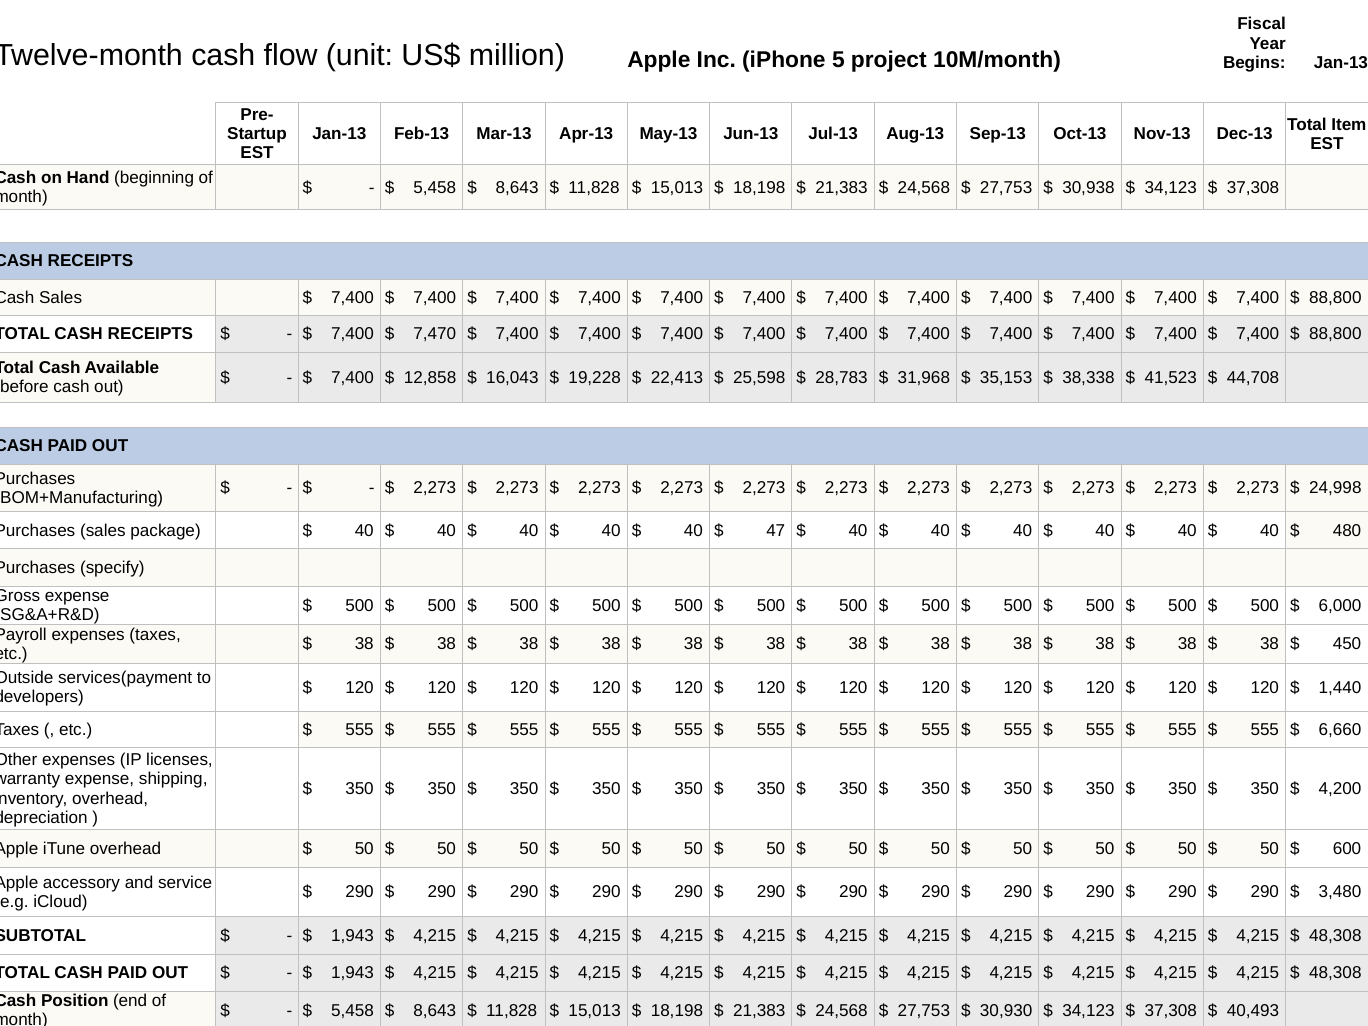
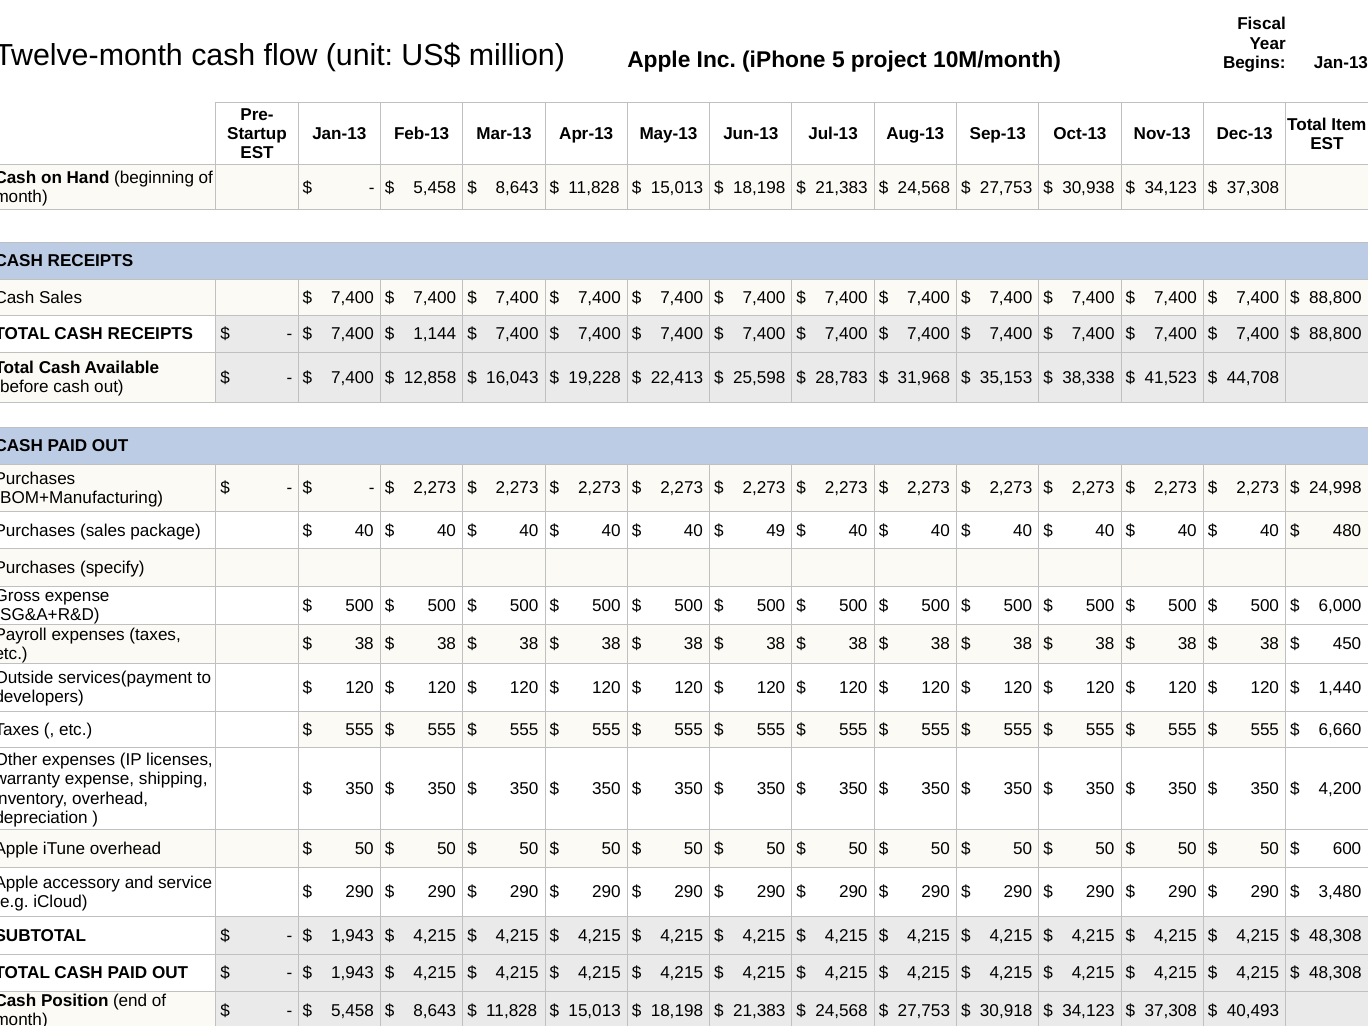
7,470: 7,470 -> 1,144 (435, 334)
47: 47 -> 49 (776, 531)
30,930: 30,930 -> 30,918 (1006, 1011)
